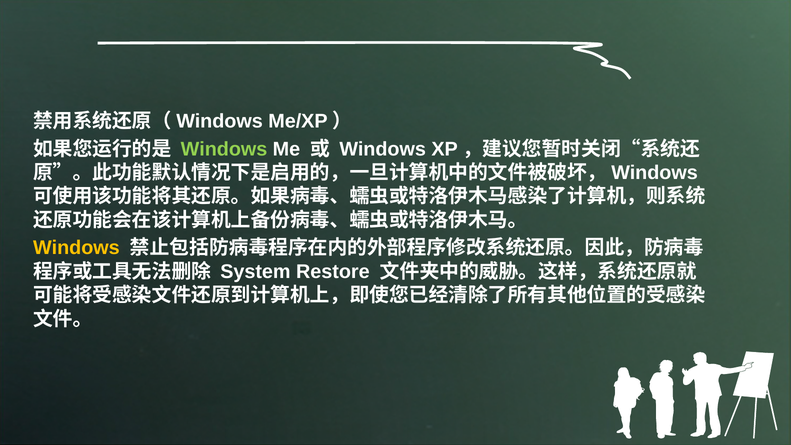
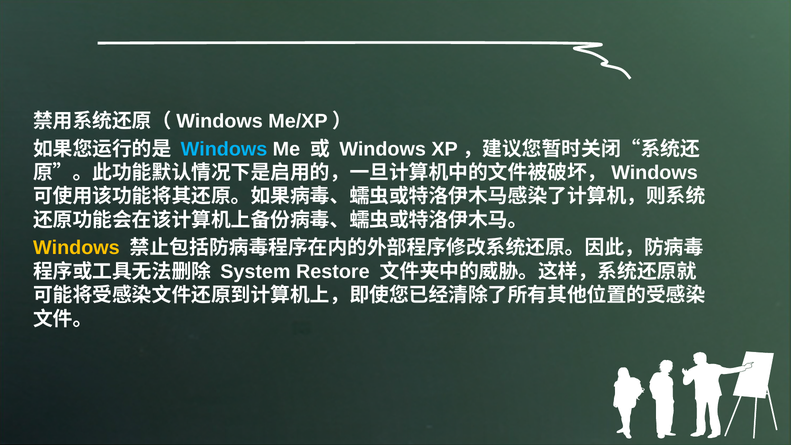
Windows colour: light green -> light blue (224, 149)
